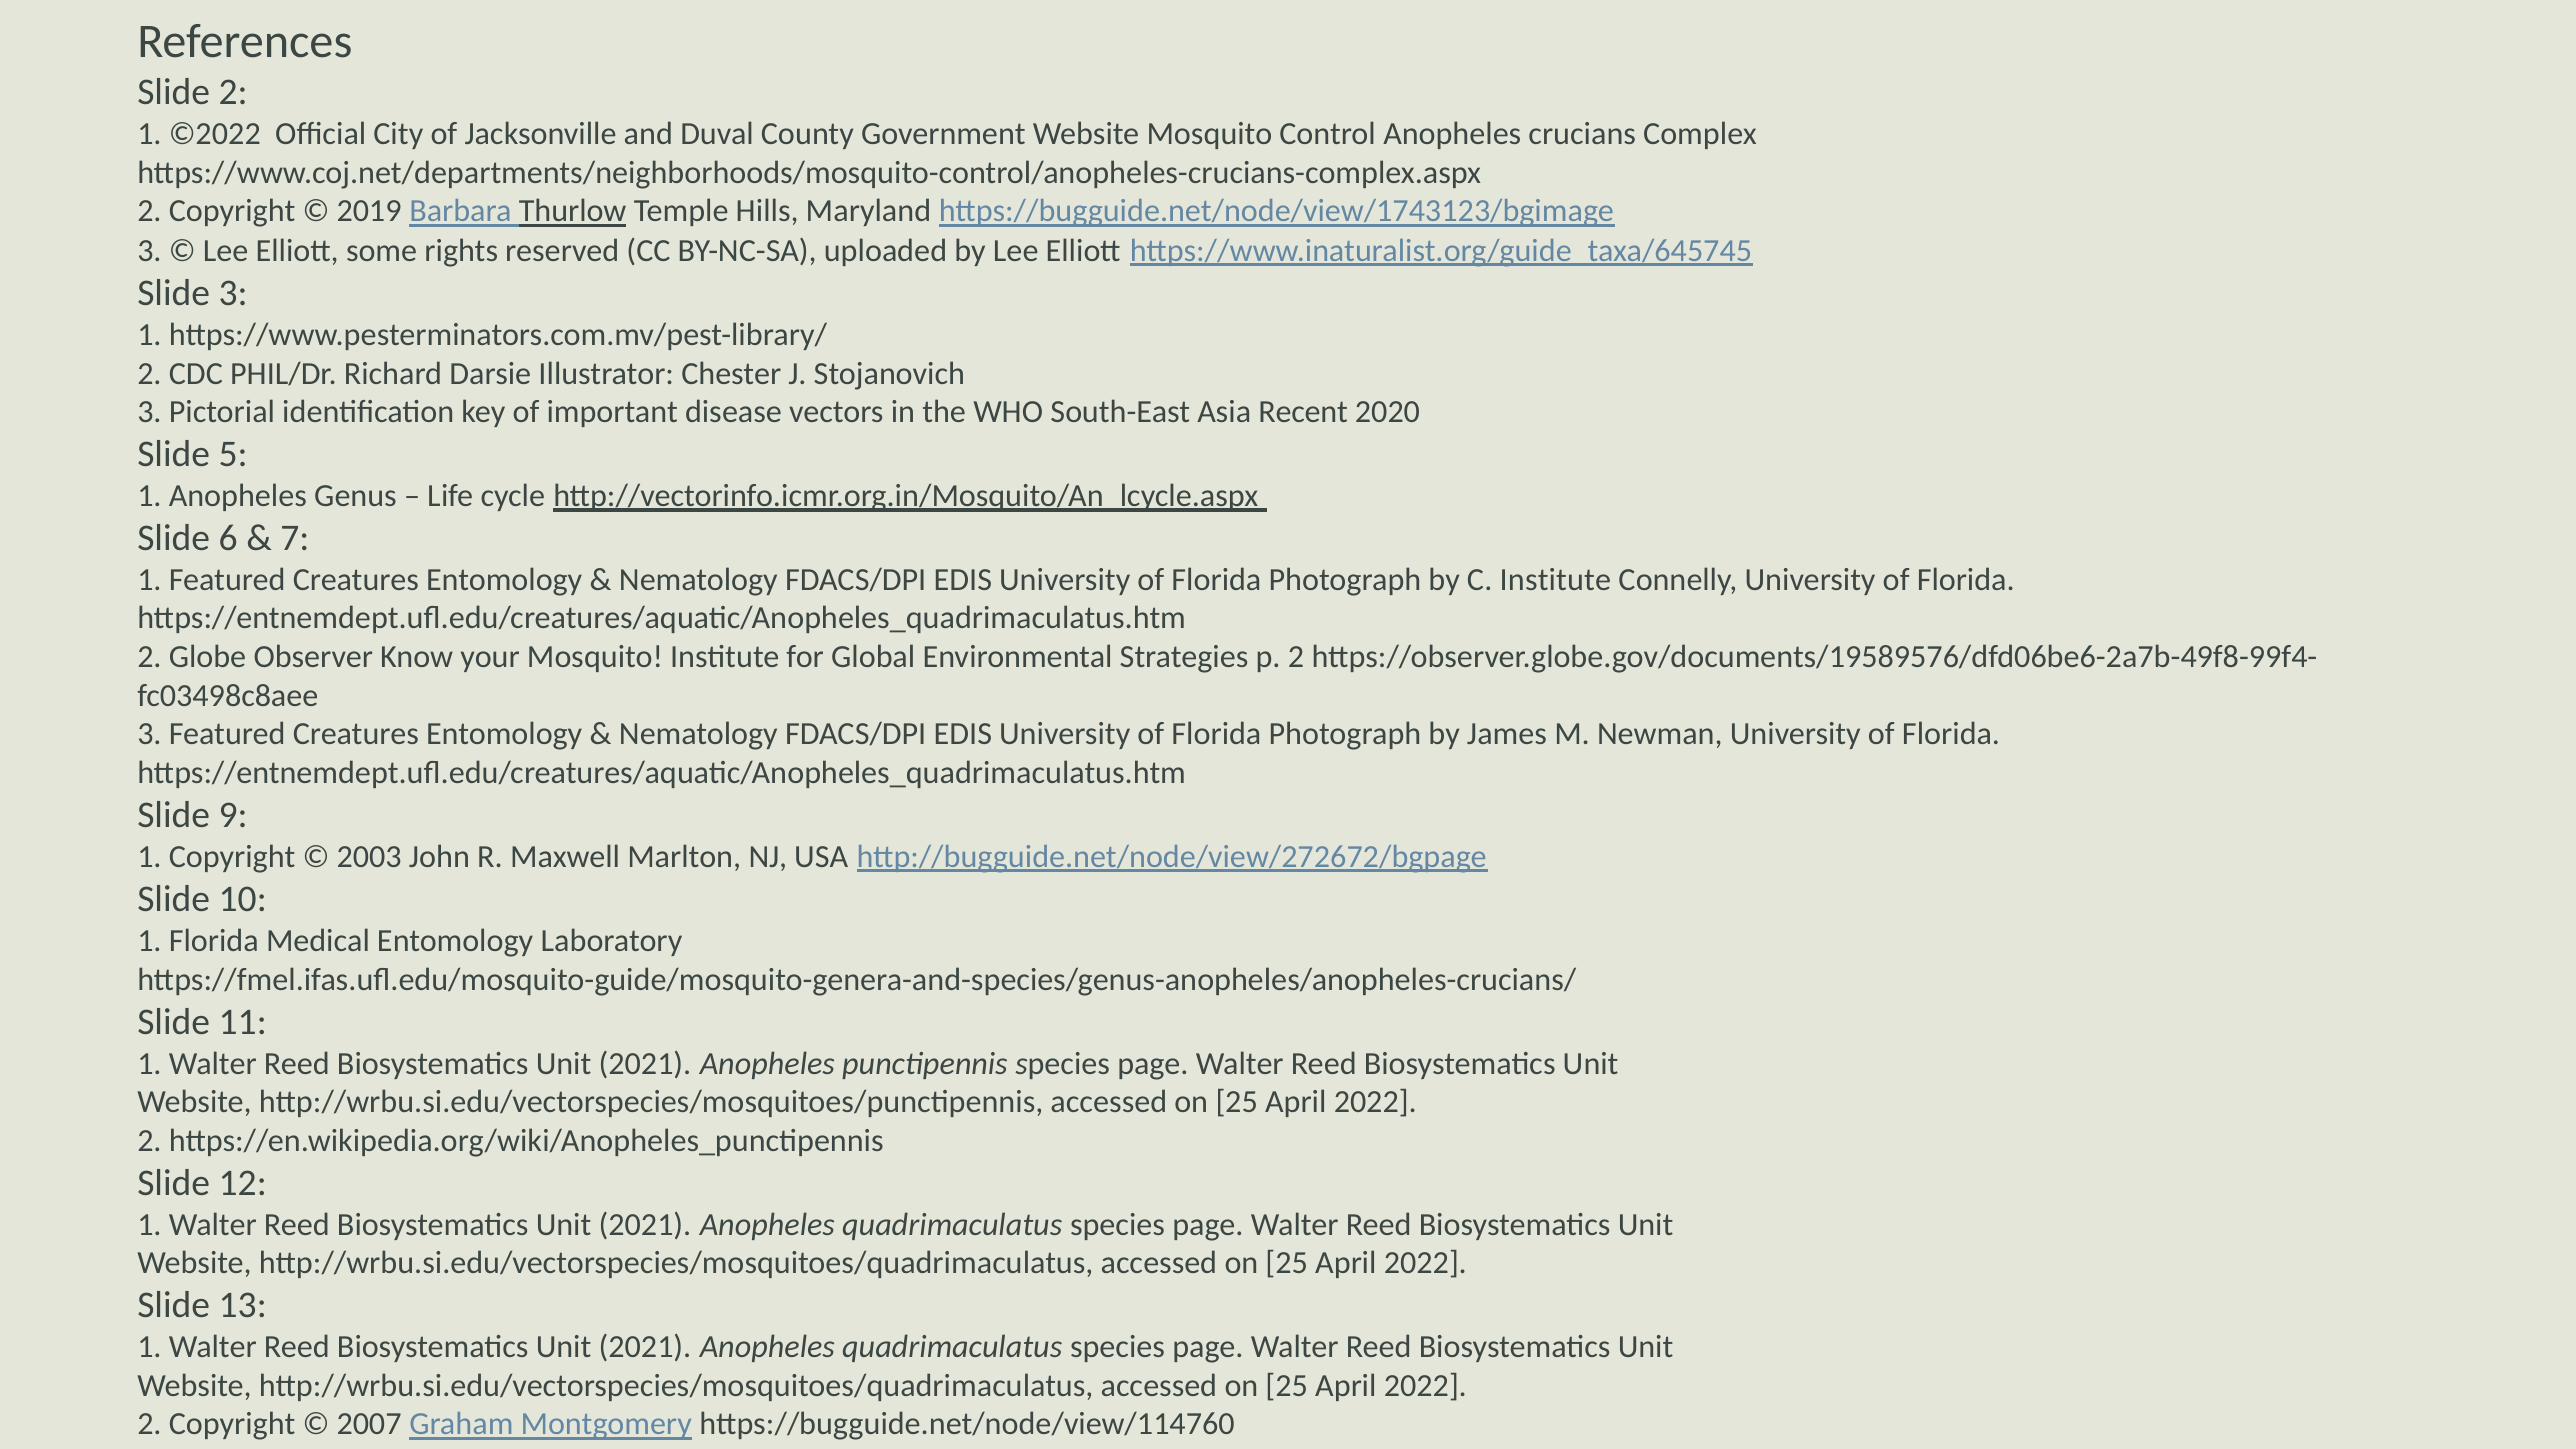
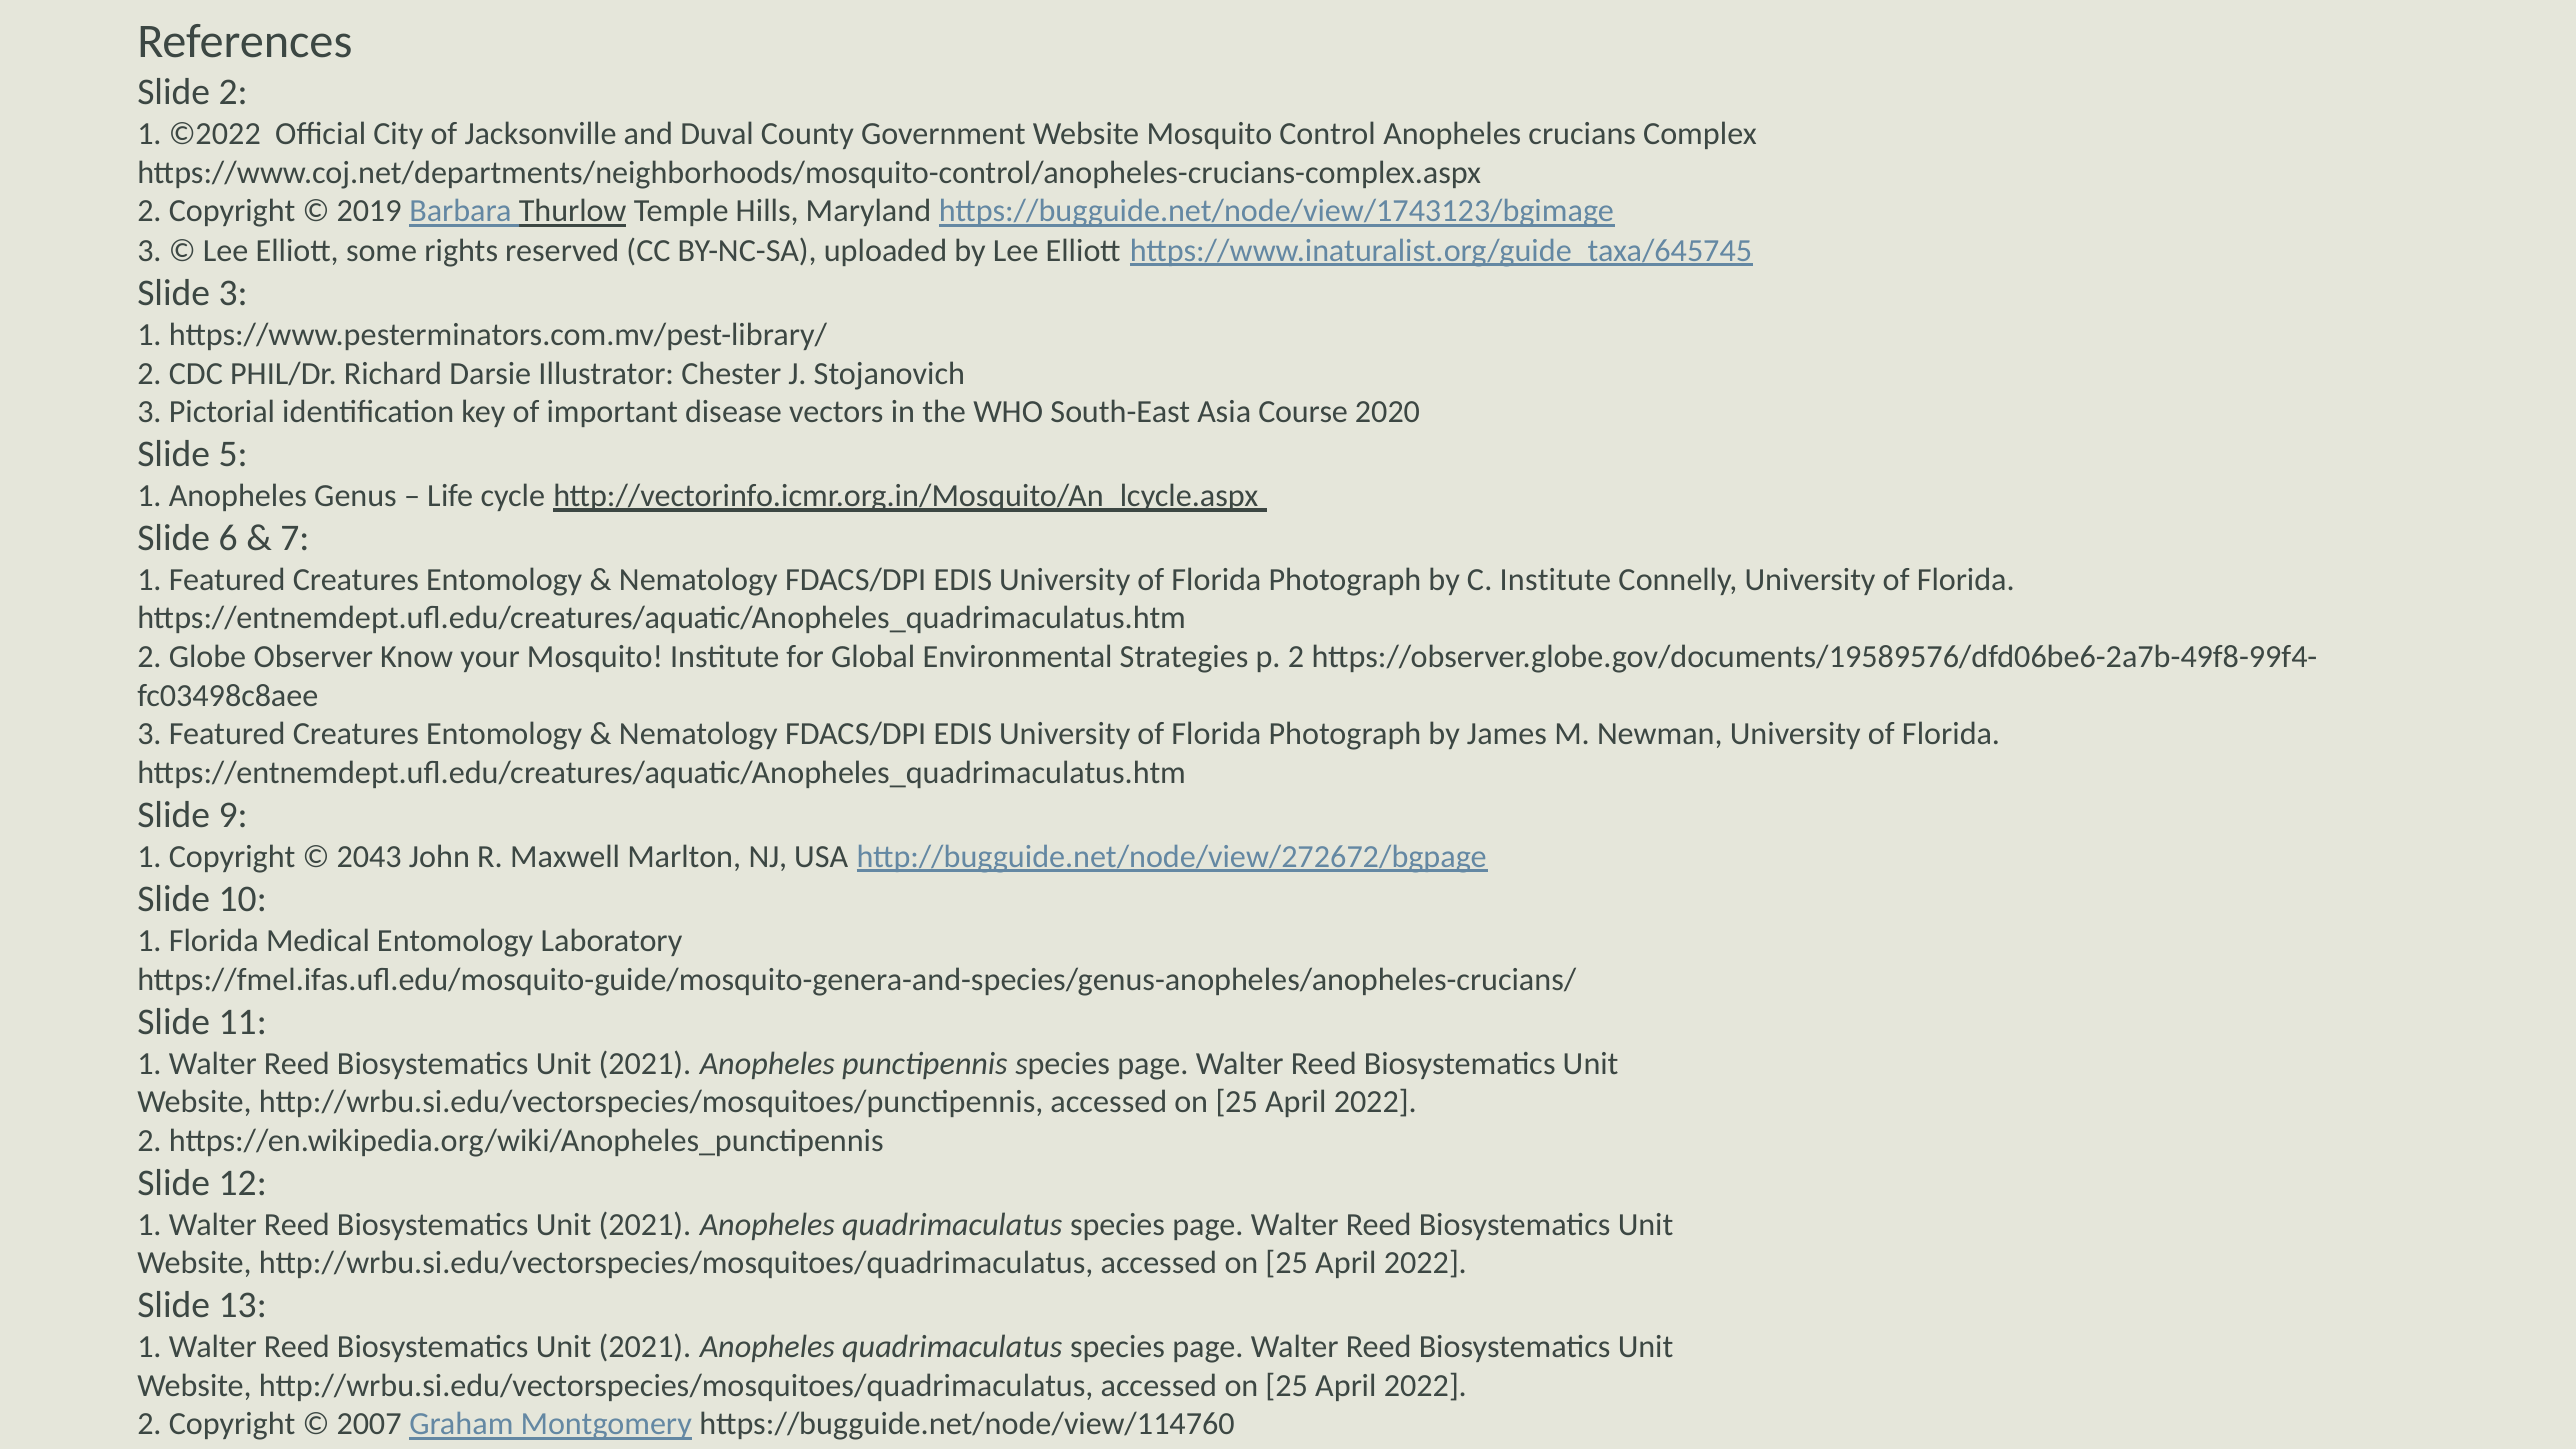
Recent: Recent -> Course (1303, 412)
2003: 2003 -> 2043 (369, 857)
